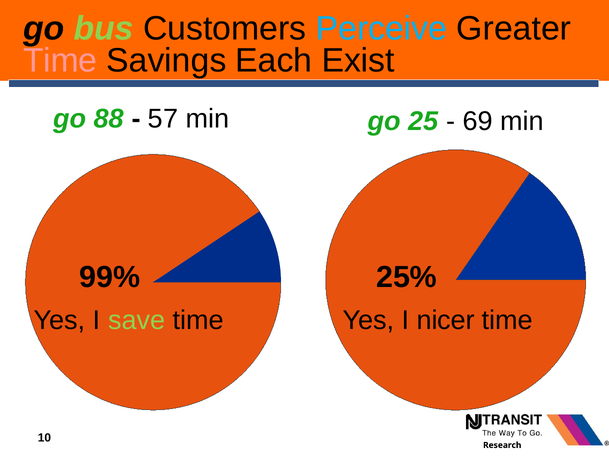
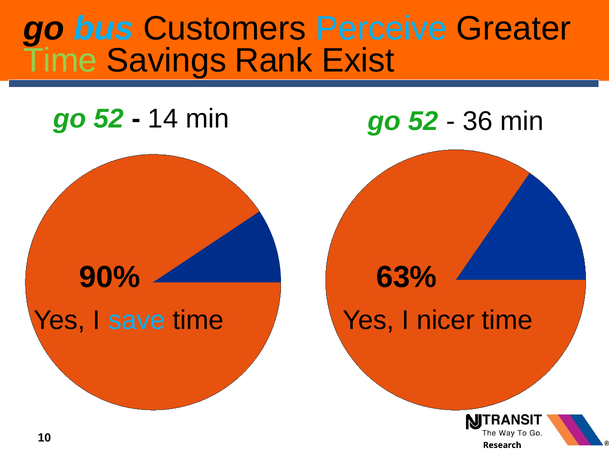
bus colour: light green -> light blue (104, 28)
Time colour: pink -> light green (60, 61)
Each: Each -> Rank (274, 61)
88: 88 -> 52 (109, 119)
57: 57 -> 14 (163, 119)
25: 25 -> 52 (423, 121)
69: 69 -> 36 (478, 121)
99%: 99% -> 90% (110, 277)
25%: 25% -> 63% (407, 277)
save colour: light green -> light blue (137, 320)
